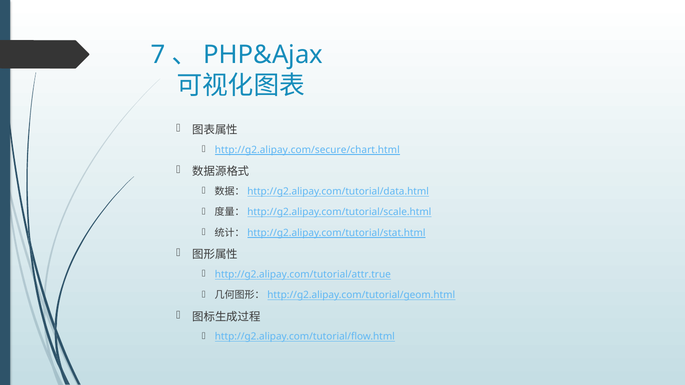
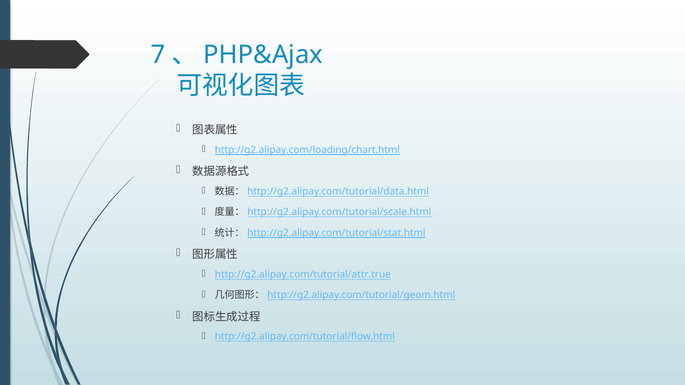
http://g2.alipay.com/secure/chart.html: http://g2.alipay.com/secure/chart.html -> http://g2.alipay.com/loading/chart.html (307, 150)
